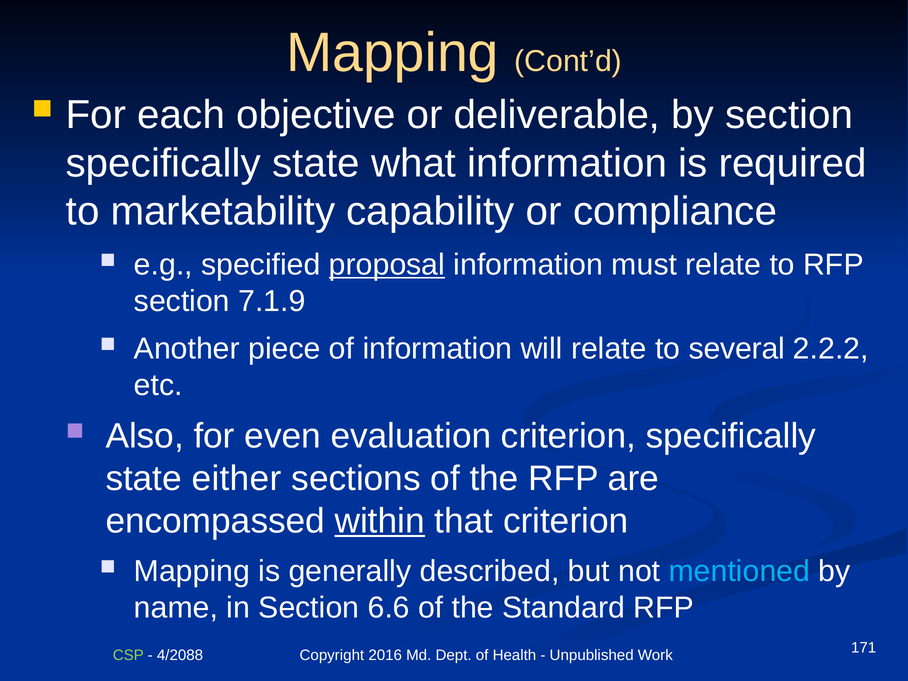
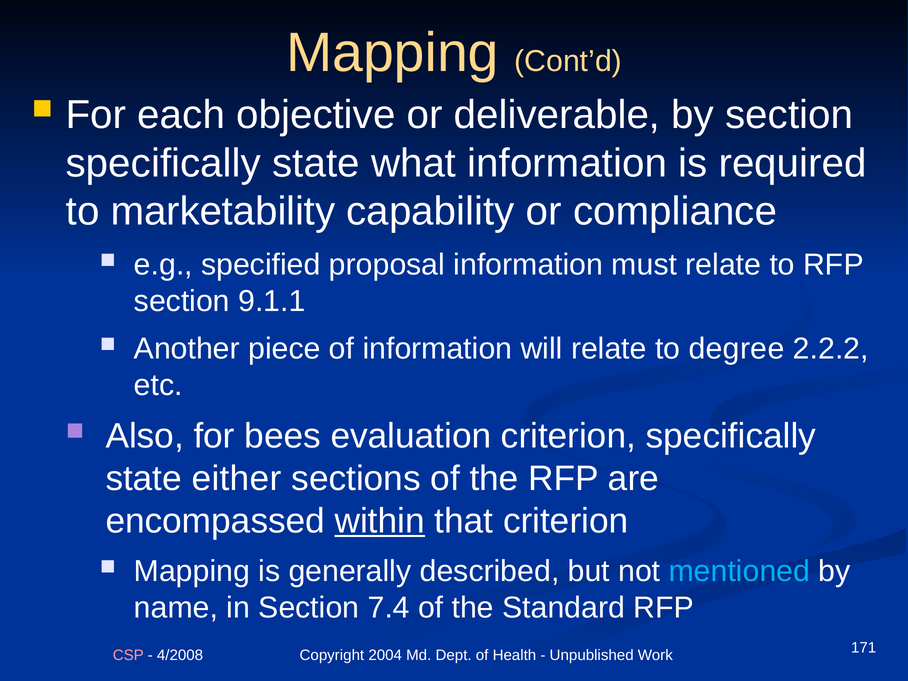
proposal underline: present -> none (387, 265)
7.1.9: 7.1.9 -> 9.1.1 (272, 301)
several: several -> degree (737, 349)
even: even -> bees (283, 436)
6.6: 6.6 -> 7.4 (389, 608)
CSP colour: light green -> pink (128, 655)
4/2088: 4/2088 -> 4/2008 (180, 655)
2016: 2016 -> 2004 (385, 655)
